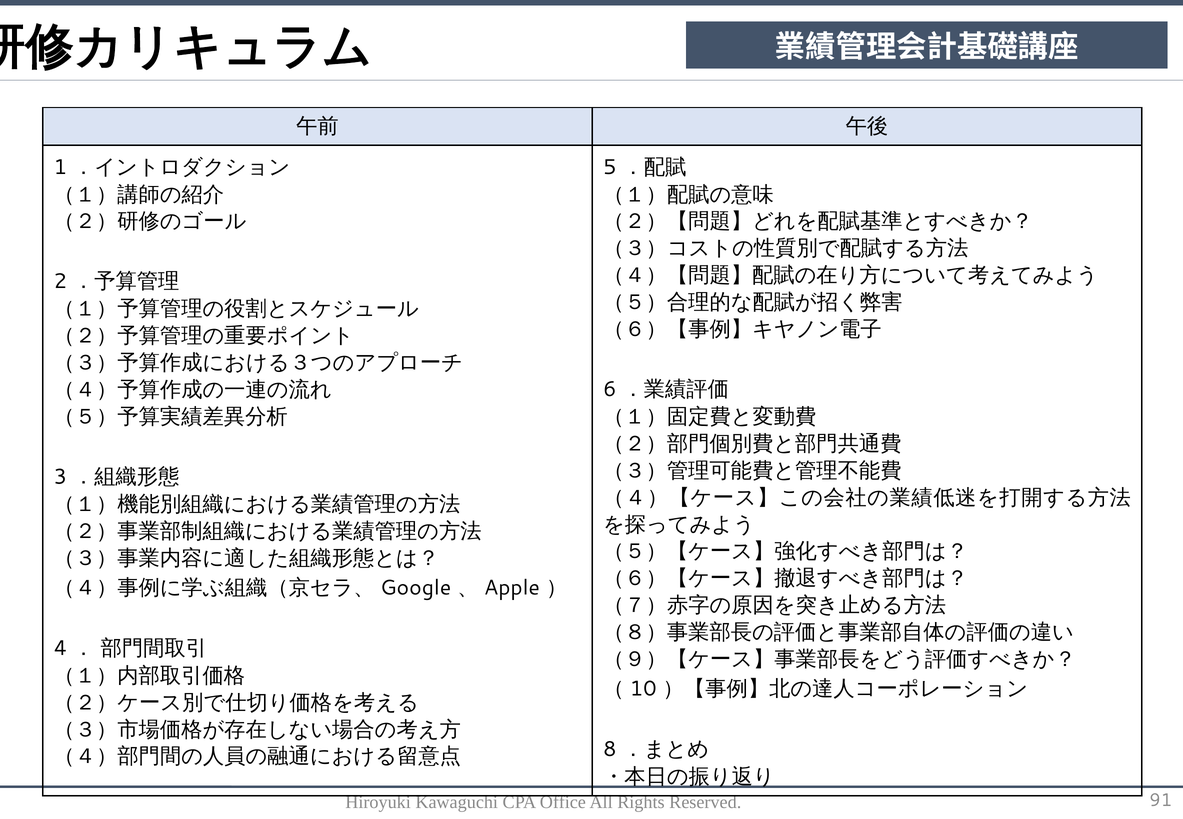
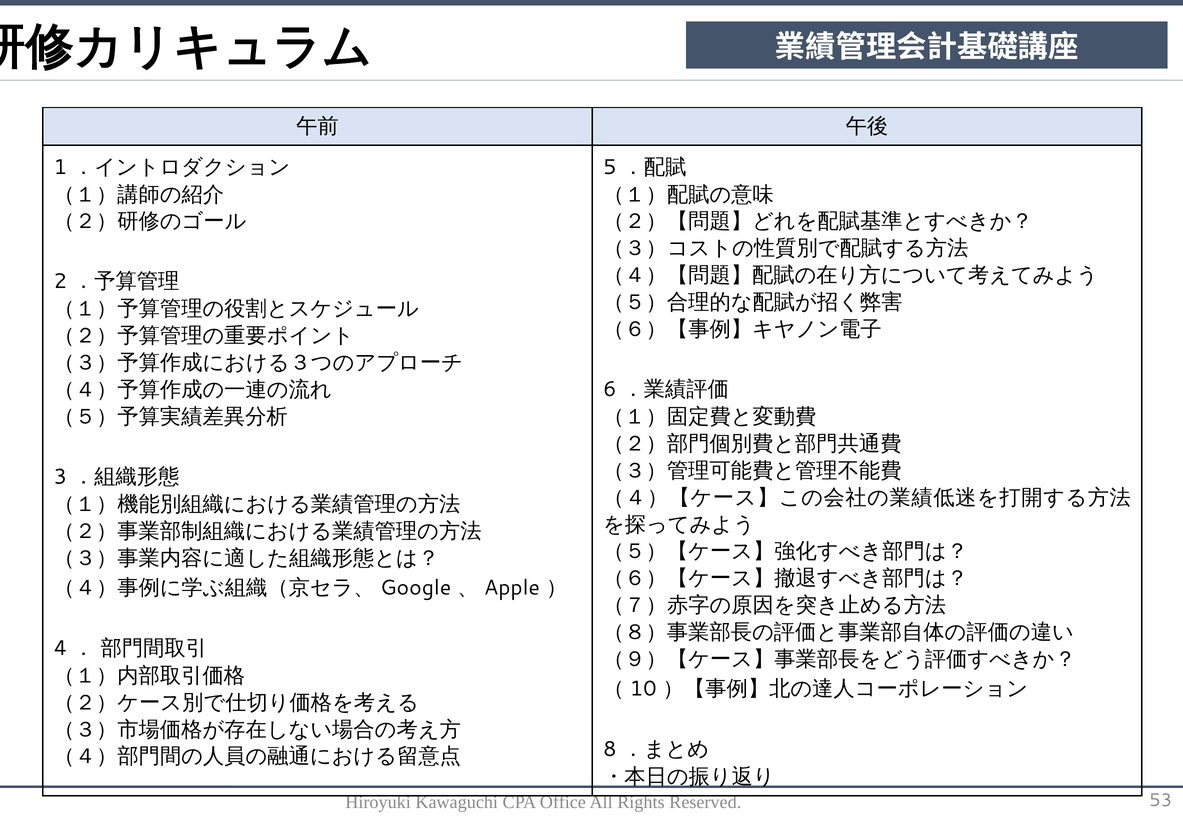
91: 91 -> 53 (1161, 800)
